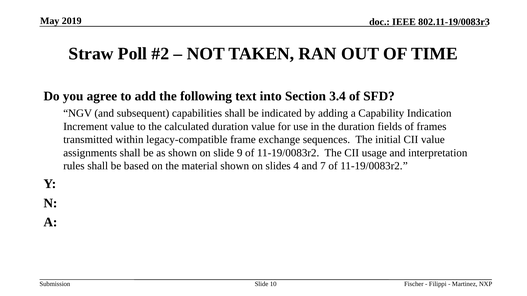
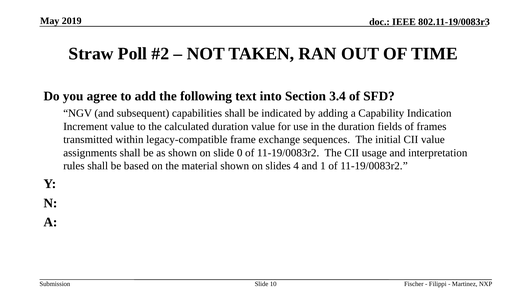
9: 9 -> 0 (240, 153)
7: 7 -> 1 (323, 166)
